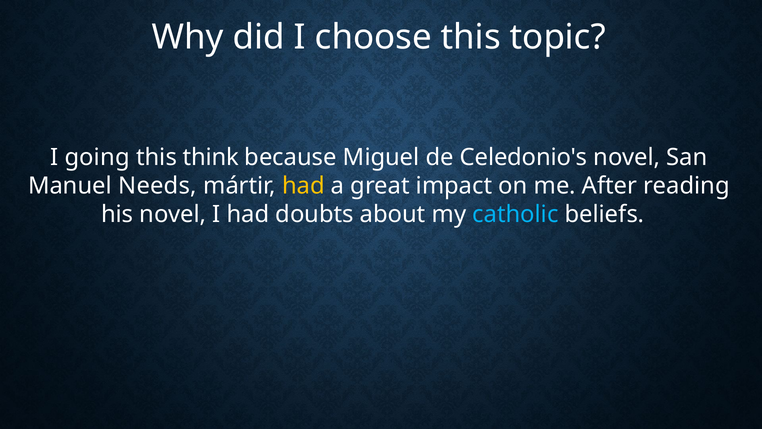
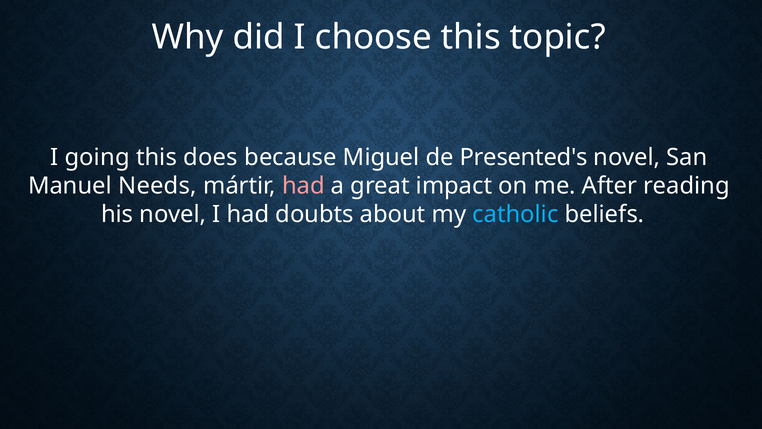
think: think -> does (211, 157)
Celedonio's: Celedonio's -> Presented's (524, 157)
had colour: yellow -> pink (303, 186)
